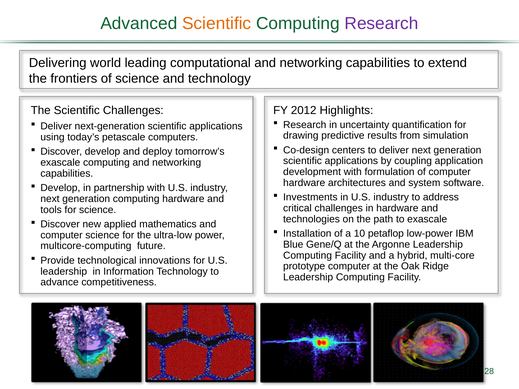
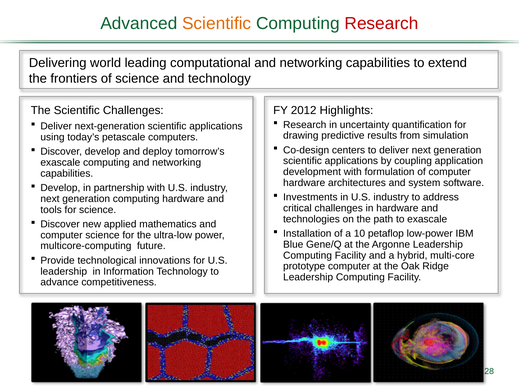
Research colour: purple -> red (382, 24)
